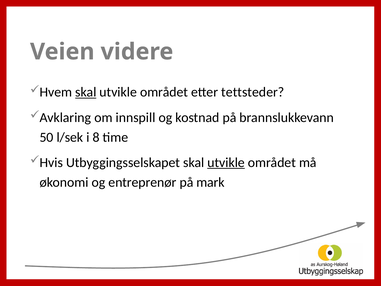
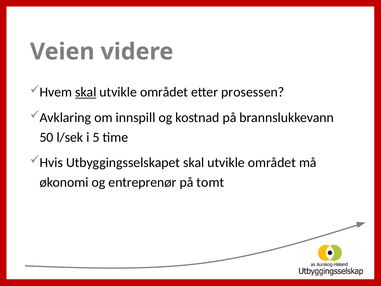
tettsteder: tettsteder -> prosessen (253, 92)
8: 8 -> 5 (96, 137)
utvikle underline: present -> none (226, 162)
mark: mark -> tomt (210, 182)
